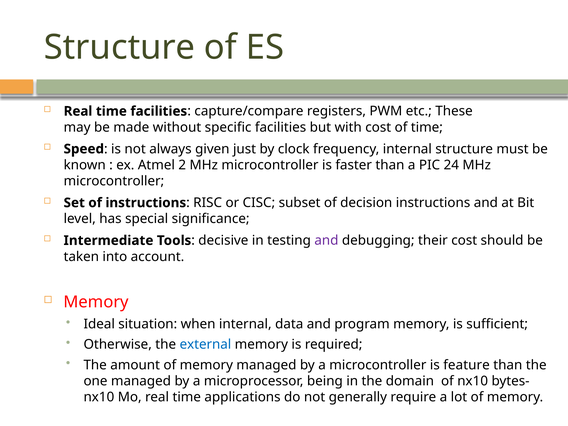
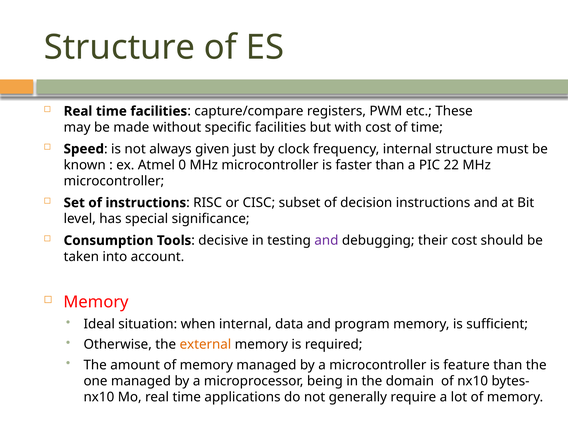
2: 2 -> 0 (182, 165)
24: 24 -> 22 (451, 165)
Intermediate: Intermediate -> Consumption (109, 241)
external colour: blue -> orange (205, 345)
